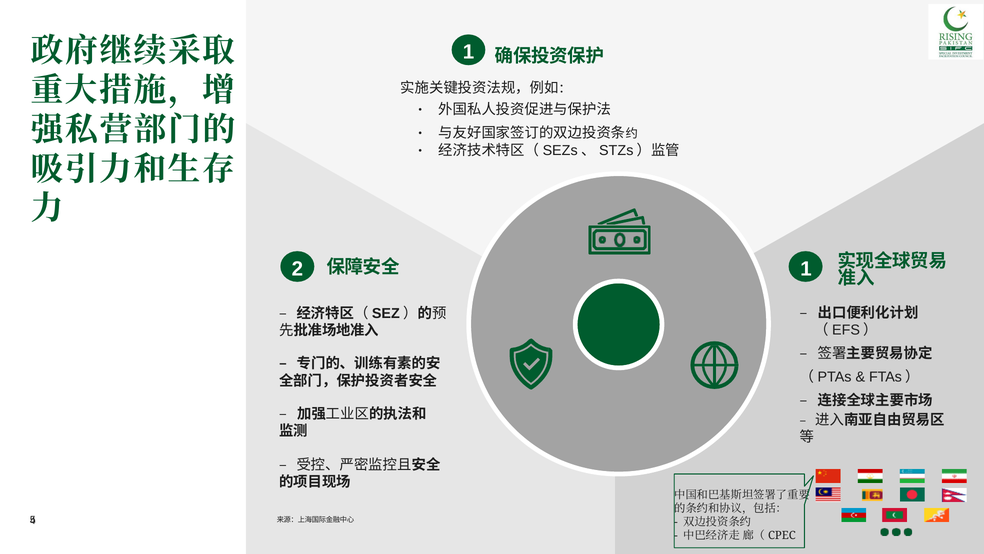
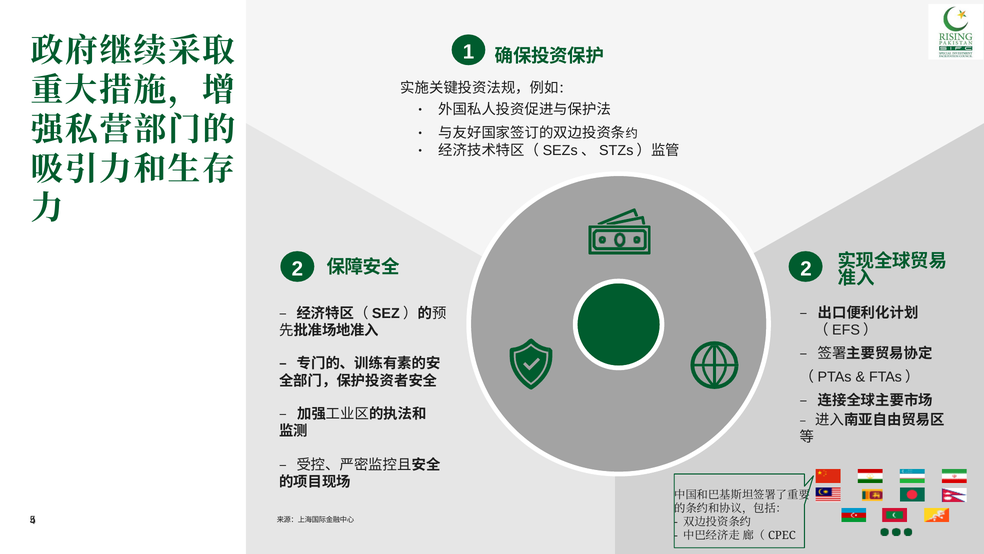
2 1: 1 -> 2 (806, 269)
